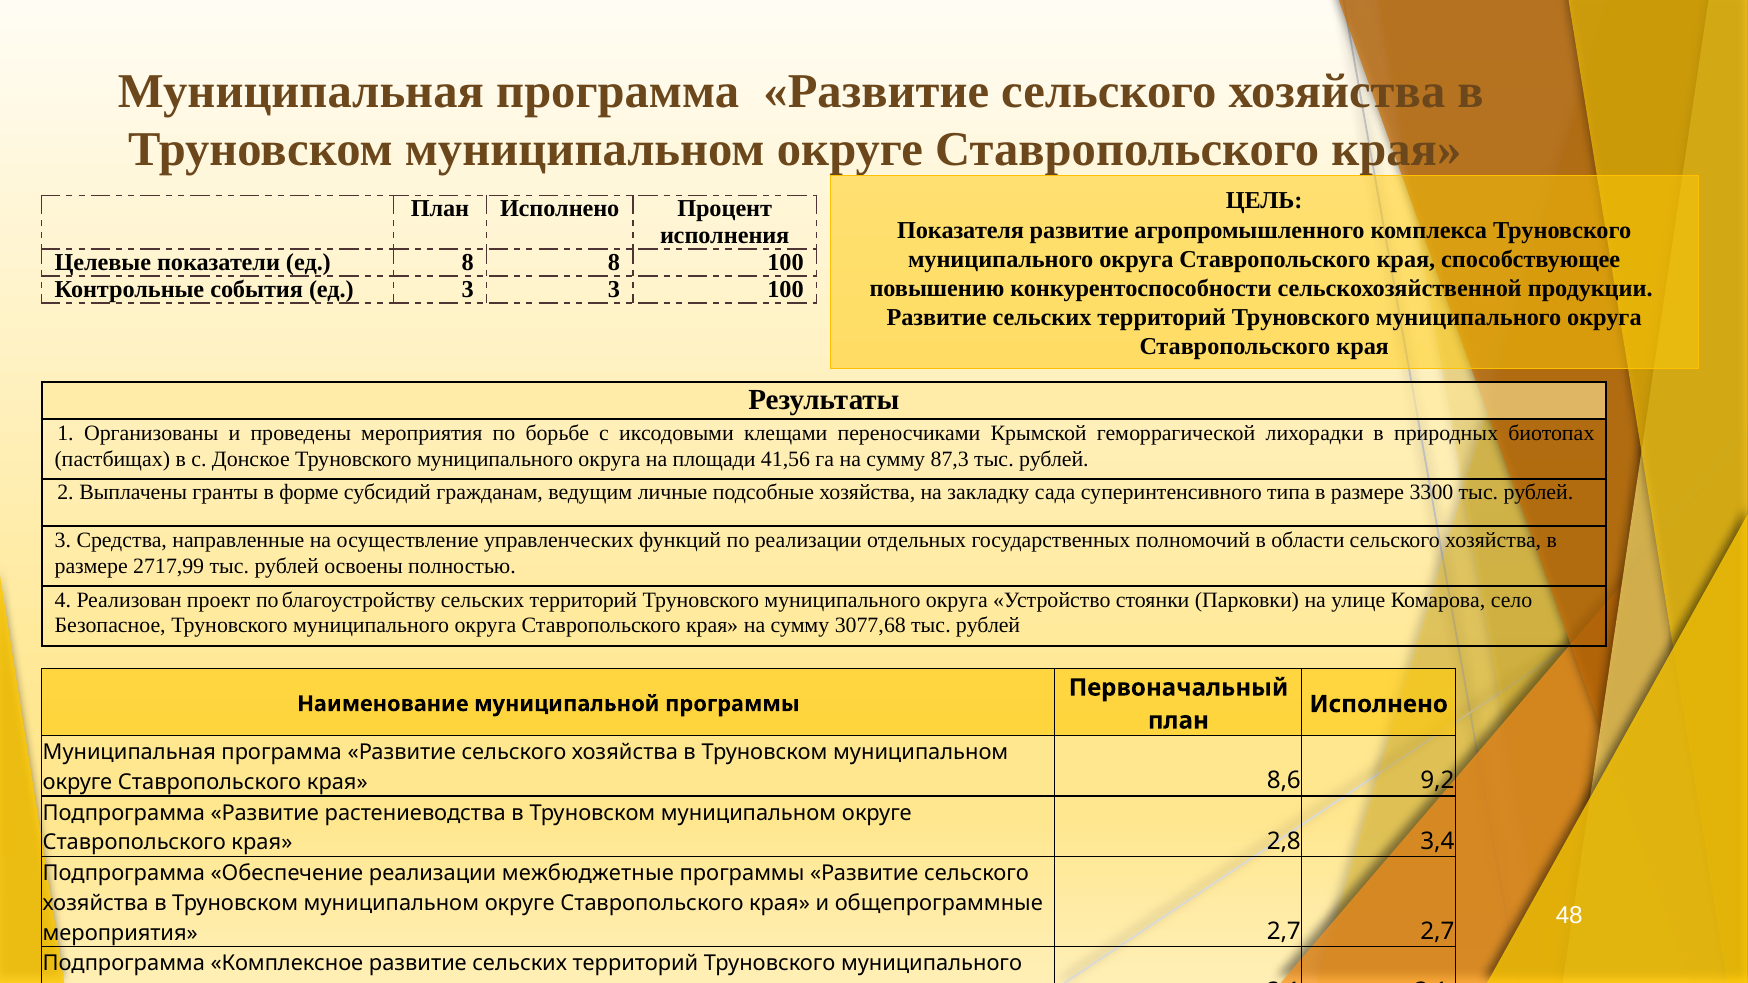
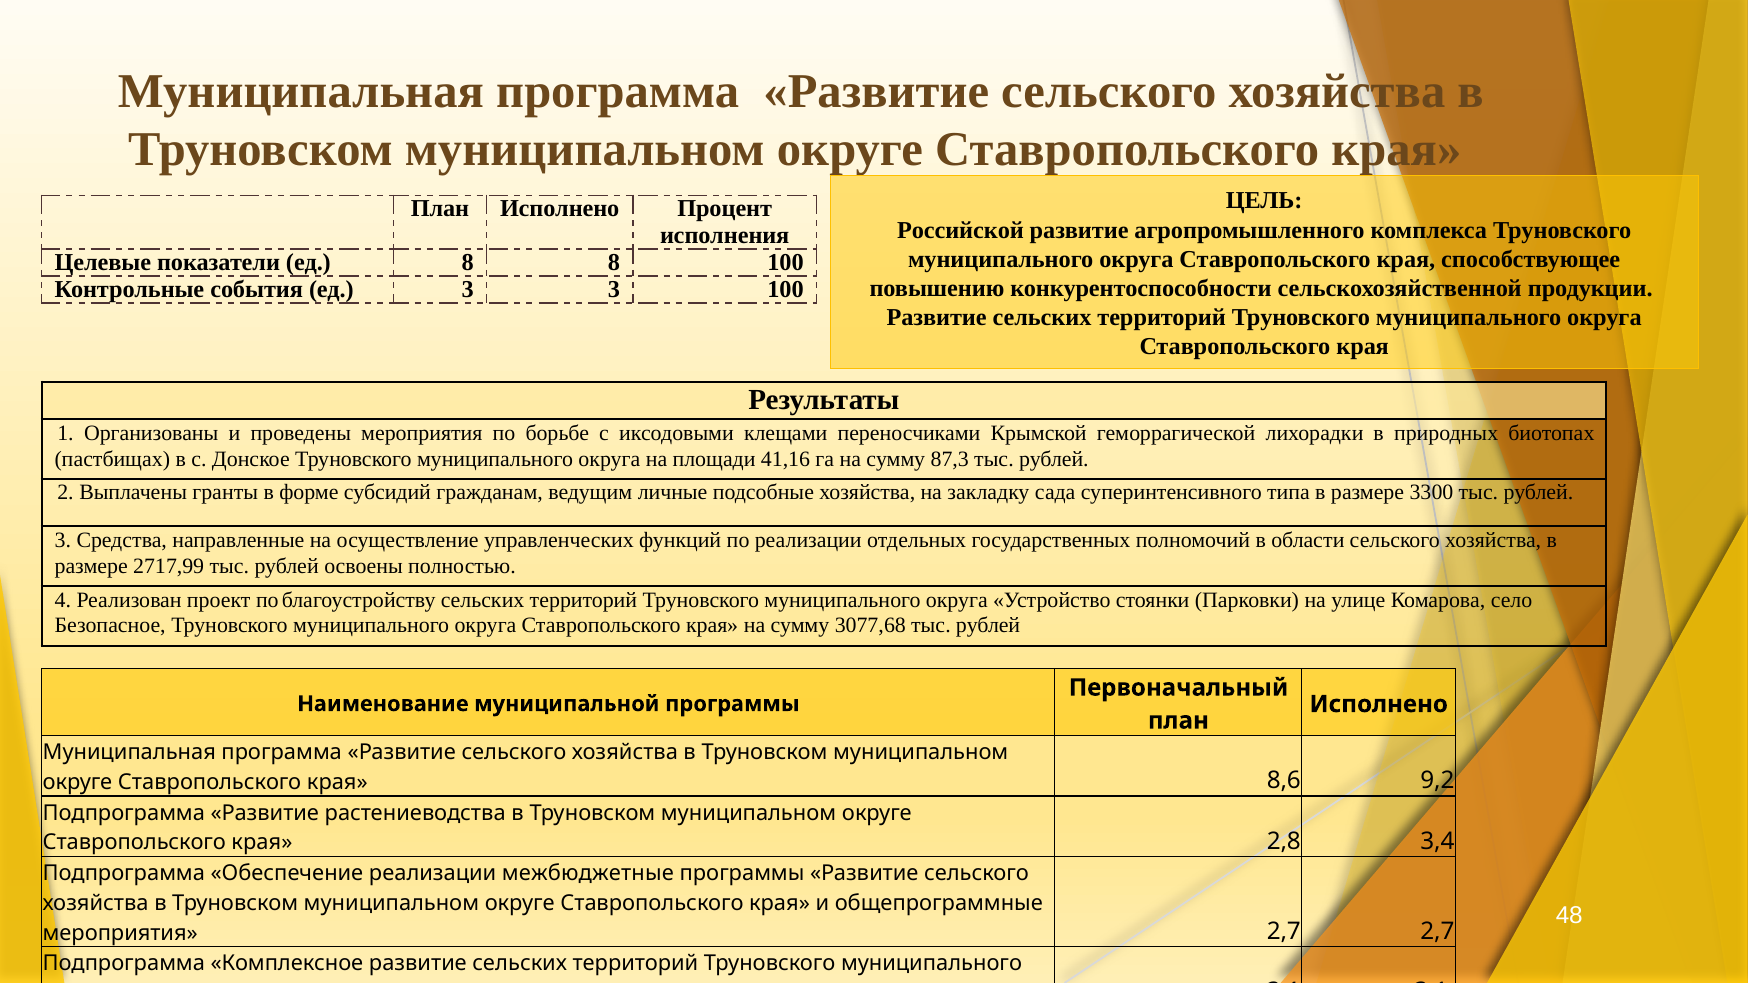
Показателя: Показателя -> Российской (960, 230)
41,56: 41,56 -> 41,16 (786, 459)
